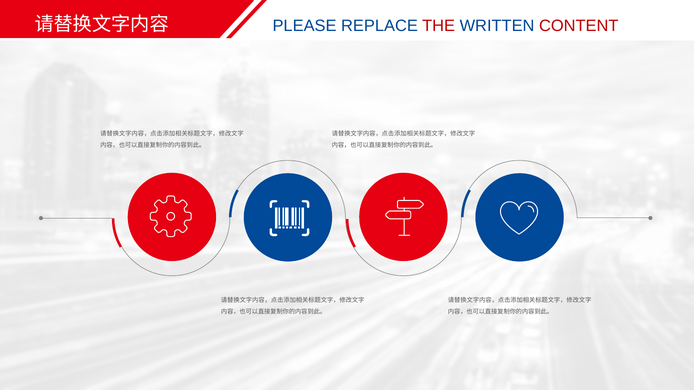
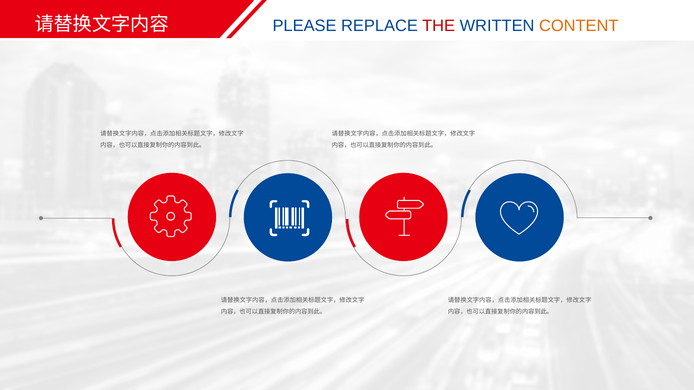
CONTENT colour: red -> orange (579, 26)
